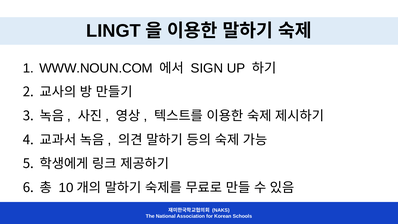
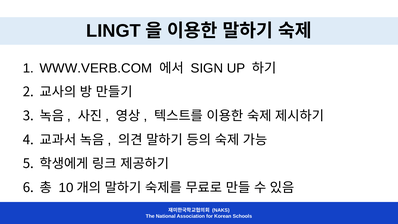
WWW.NOUN.COM: WWW.NOUN.COM -> WWW.VERB.COM (96, 68)
